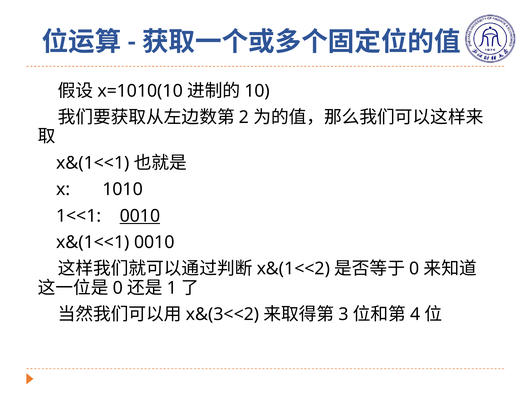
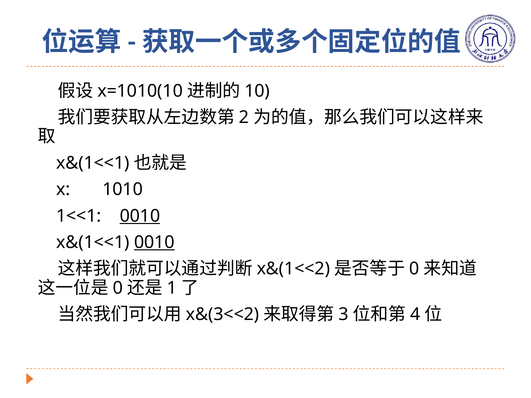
0010 underline: none -> present (154, 242)
